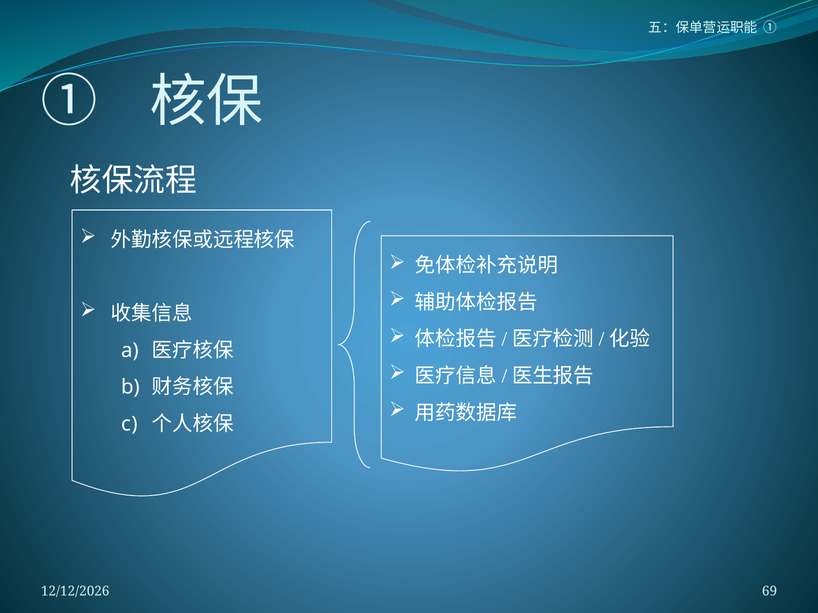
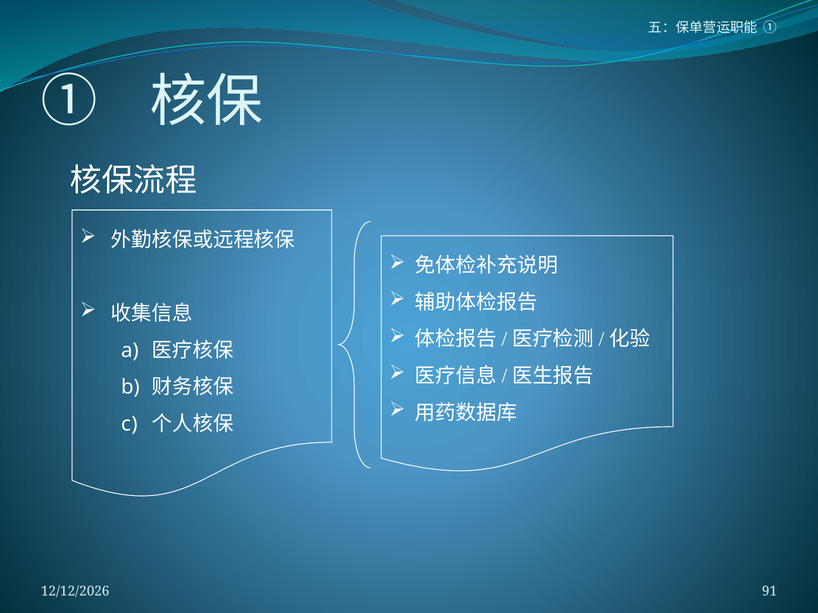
69: 69 -> 91 (770, 592)
